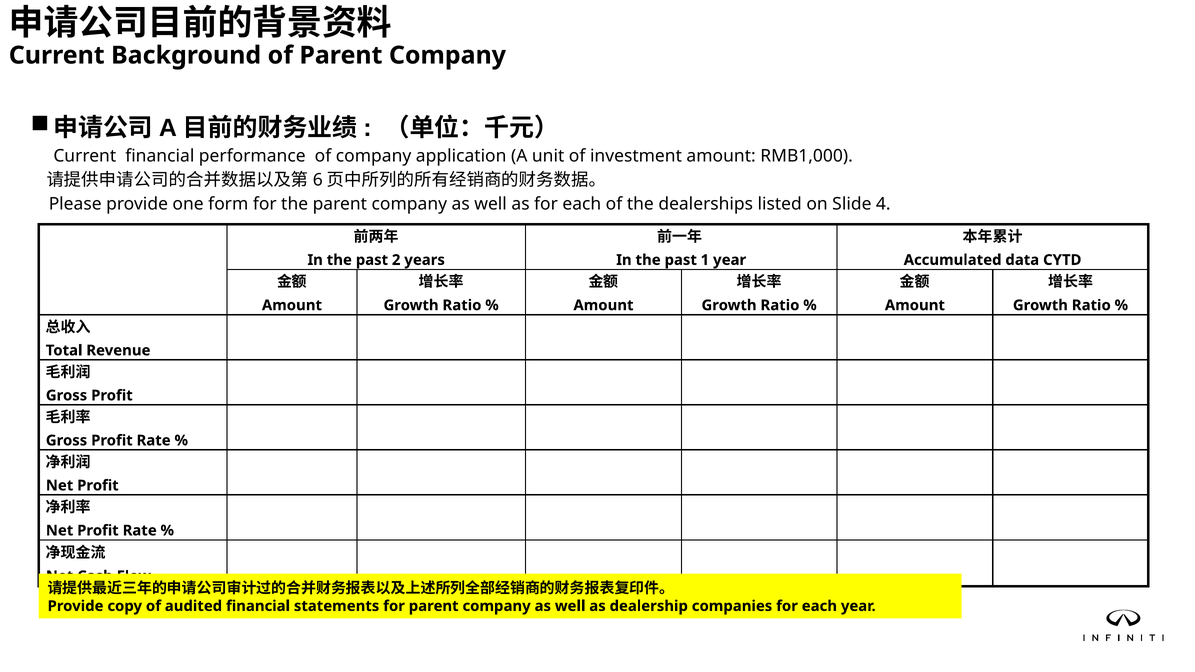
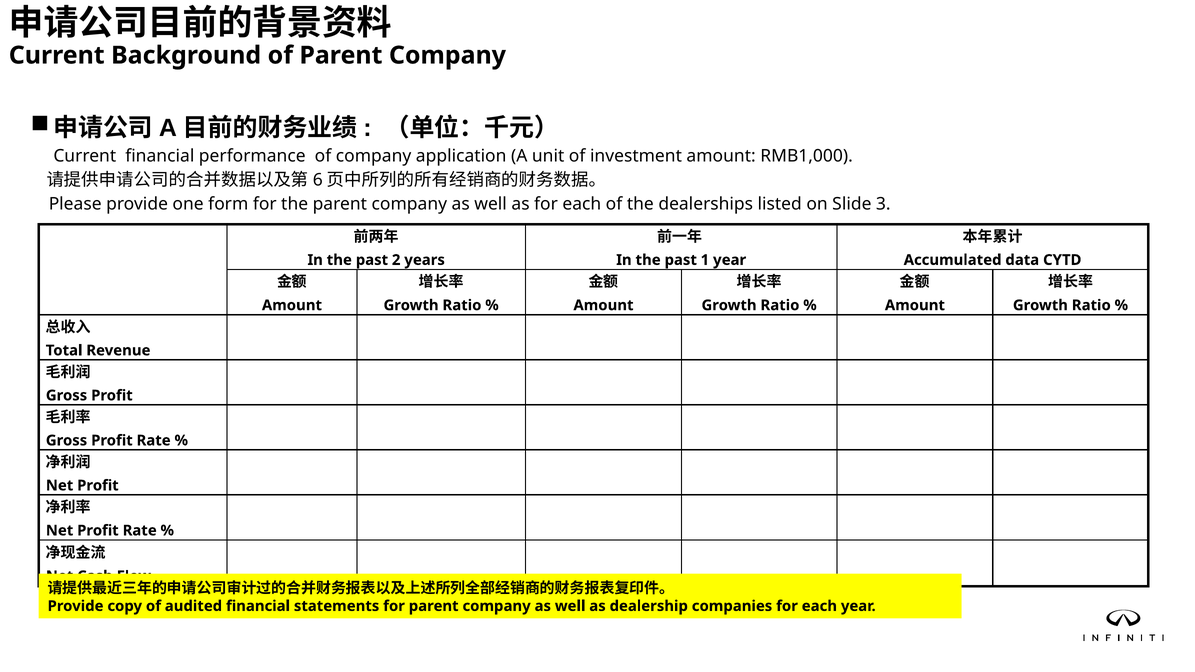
4: 4 -> 3 (883, 204)
